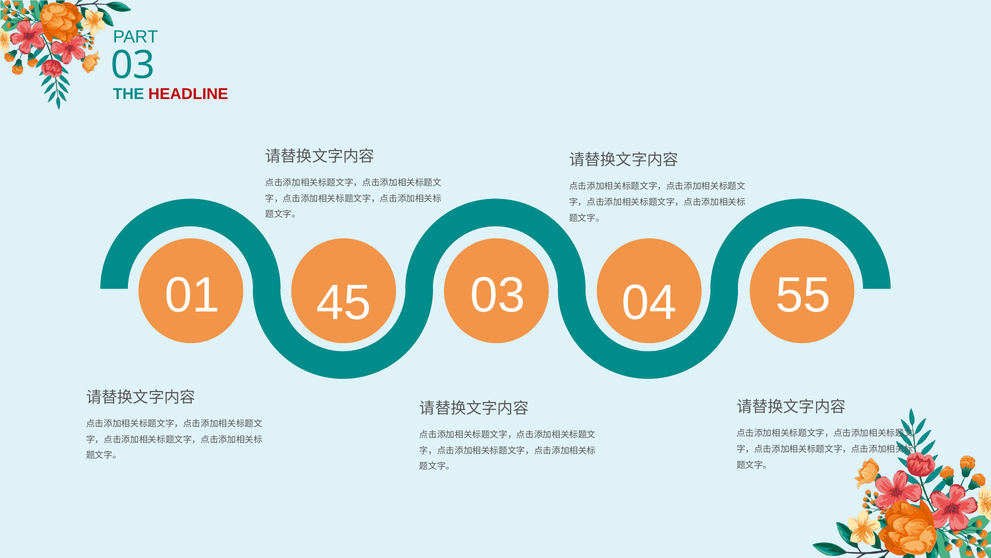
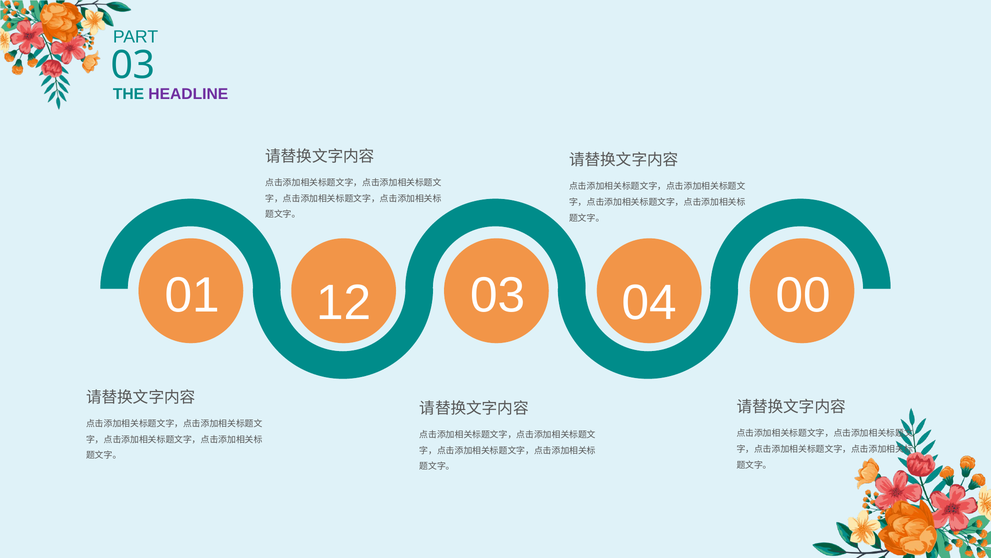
HEADLINE colour: red -> purple (188, 94)
45: 45 -> 12 (344, 303)
55: 55 -> 00 (803, 295)
